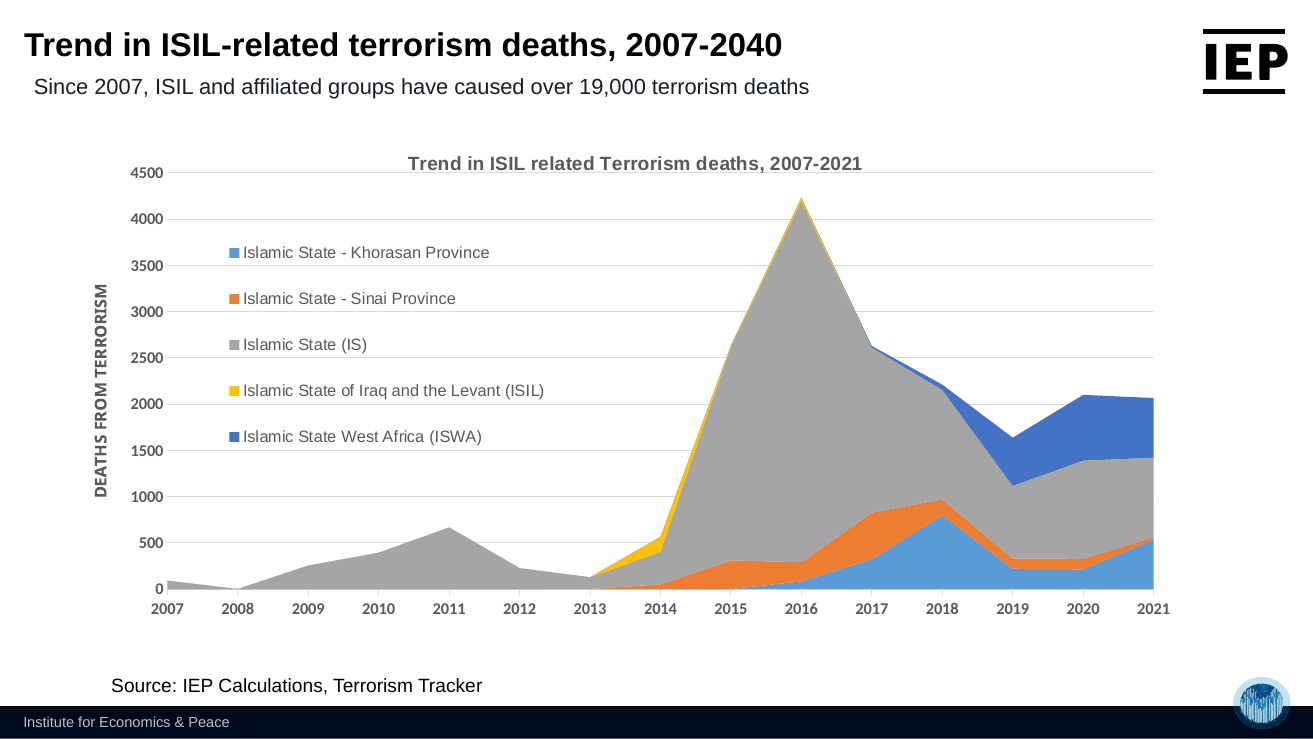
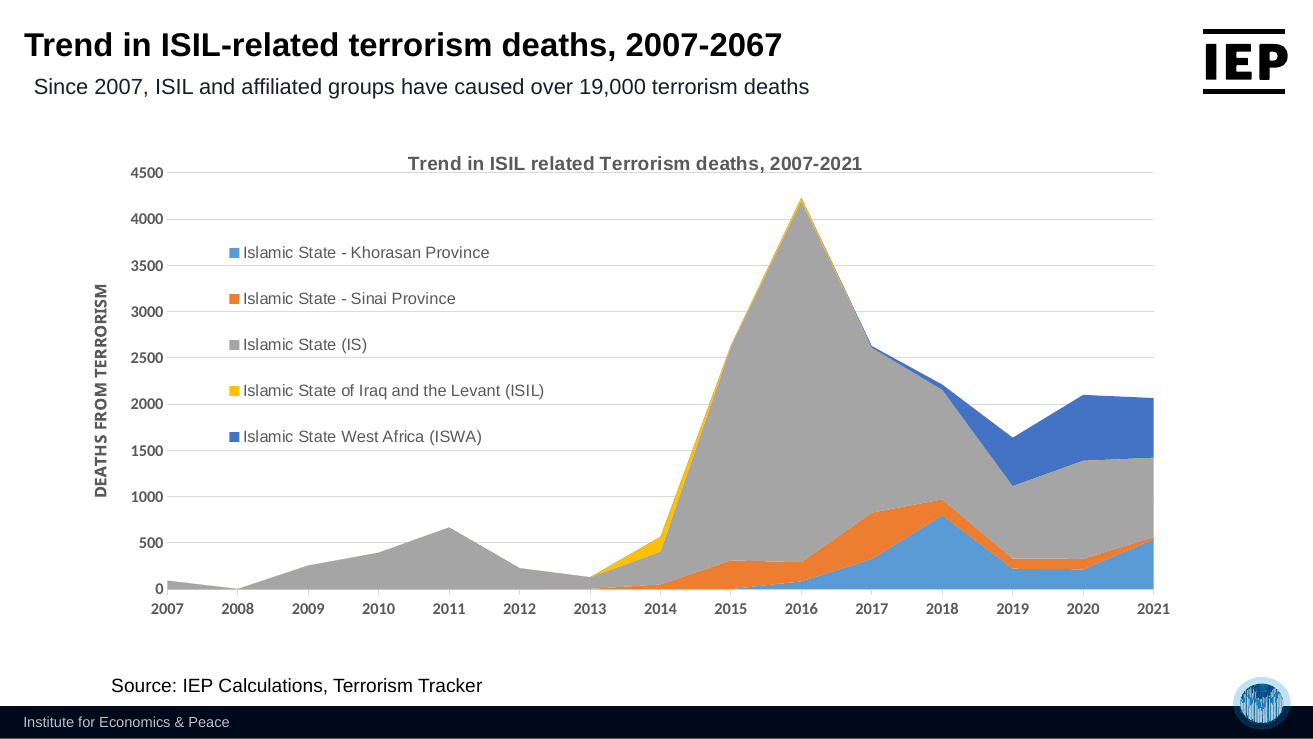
2007-2040: 2007-2040 -> 2007-2067 (704, 46)
